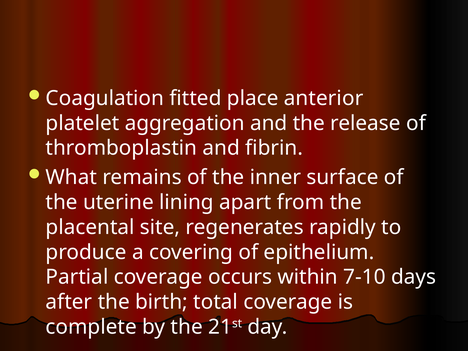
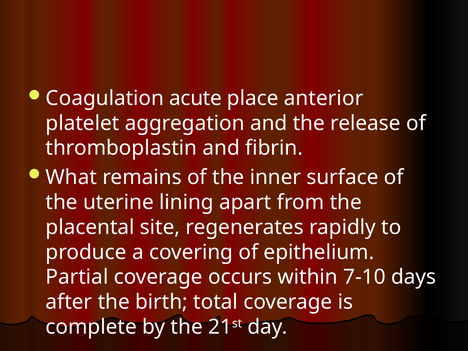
fitted: fitted -> acute (196, 98)
